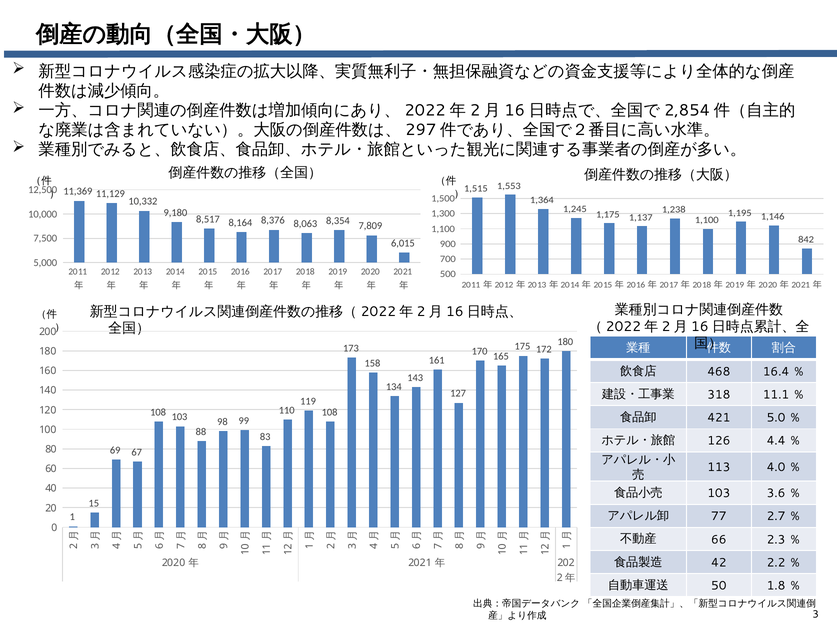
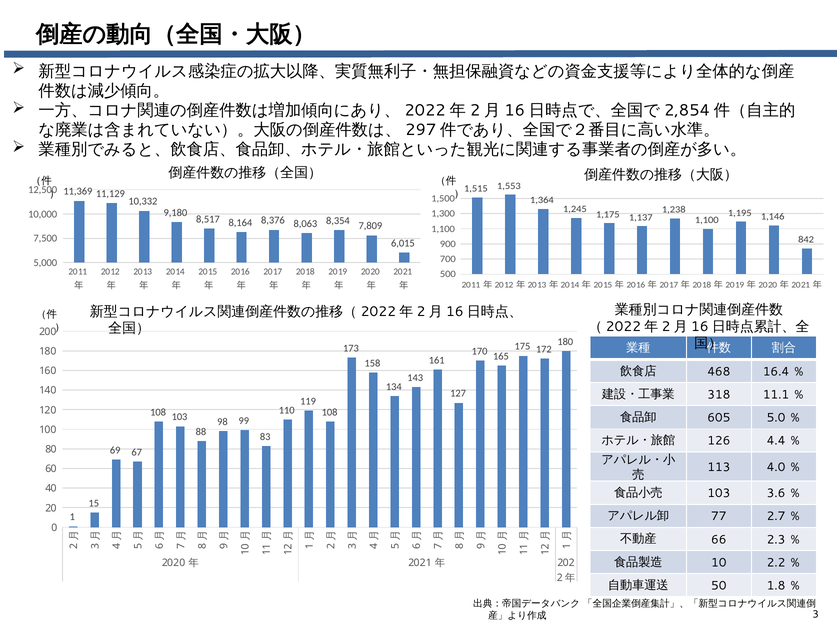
421: 421 -> 605 (719, 418)
42: 42 -> 10 (719, 562)
